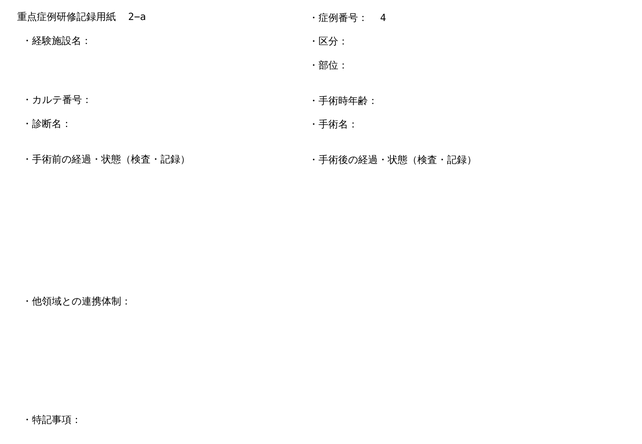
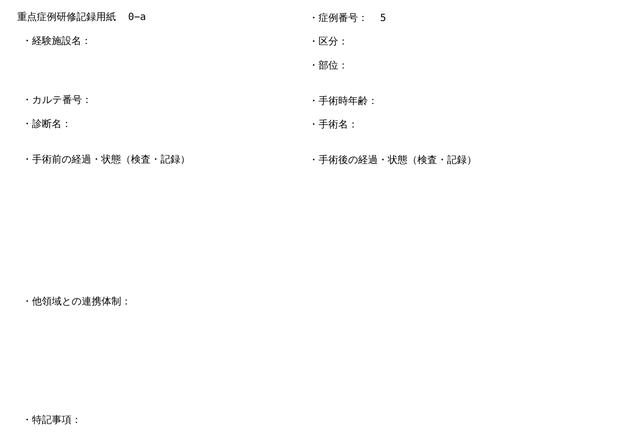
2−a: 2−a -> 0−a (137, 17)
4: 4 -> 5 (383, 18)
